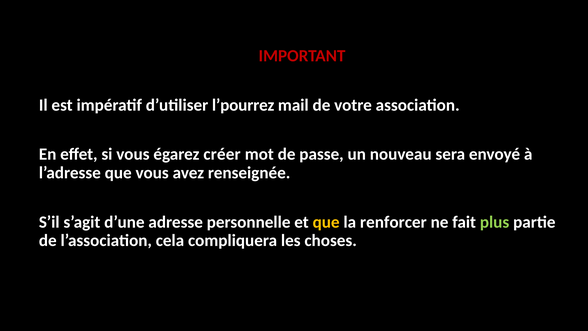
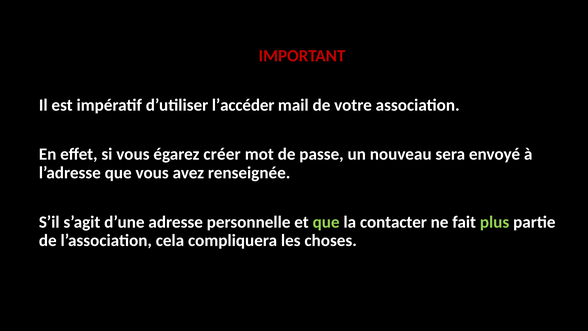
l’pourrez: l’pourrez -> l’accéder (243, 105)
que colour: yellow -> light green (326, 222)
renforcer: renforcer -> contacter (393, 222)
